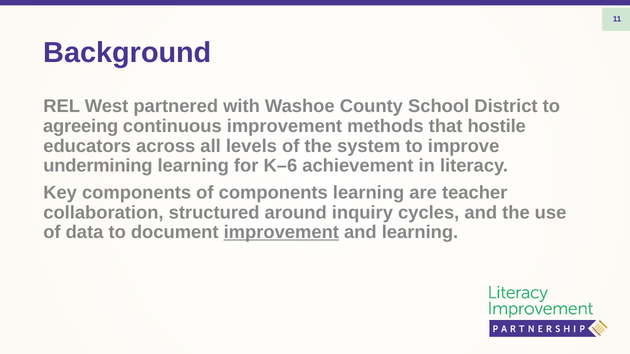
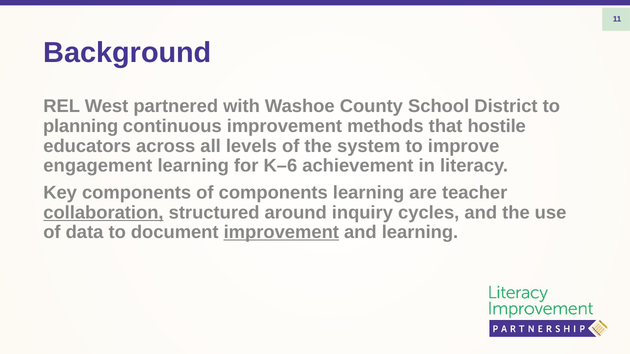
agreeing: agreeing -> planning (81, 126)
undermining: undermining -> engagement (98, 166)
collaboration underline: none -> present (103, 213)
